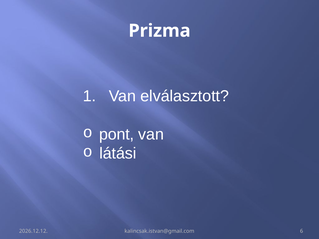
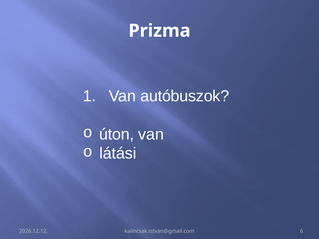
elválasztott: elválasztott -> autóbuszok (185, 96)
pont: pont -> úton (117, 135)
